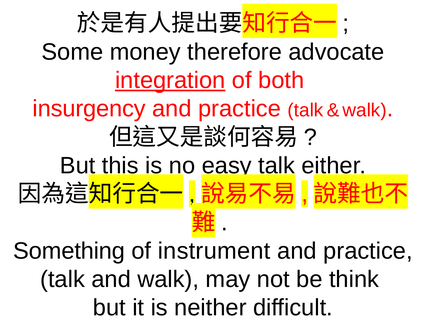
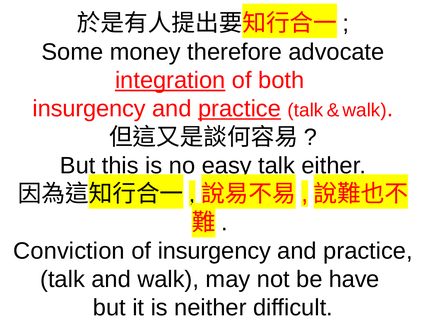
practice underline: none -> present (240, 109)
Something: Something -> Conviction (69, 251)
of instrument: instrument -> insurgency (214, 251)
think: think -> have (354, 279)
